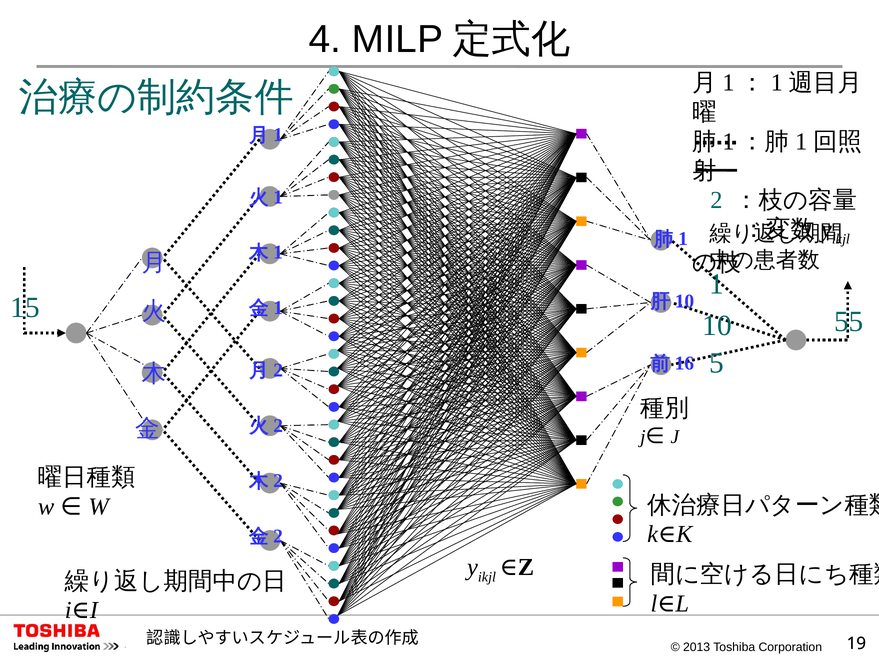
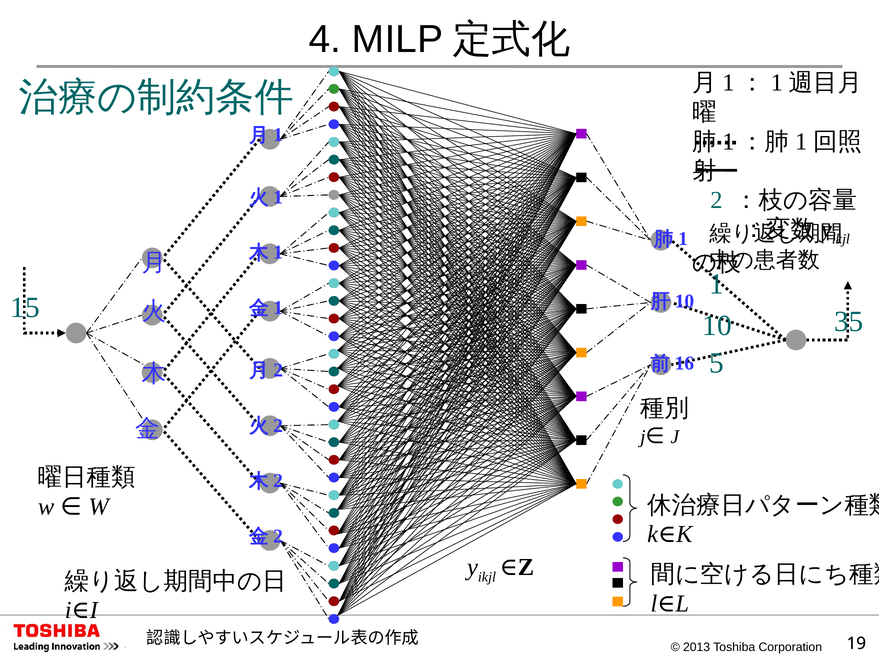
55: 55 -> 35 (849, 322)
